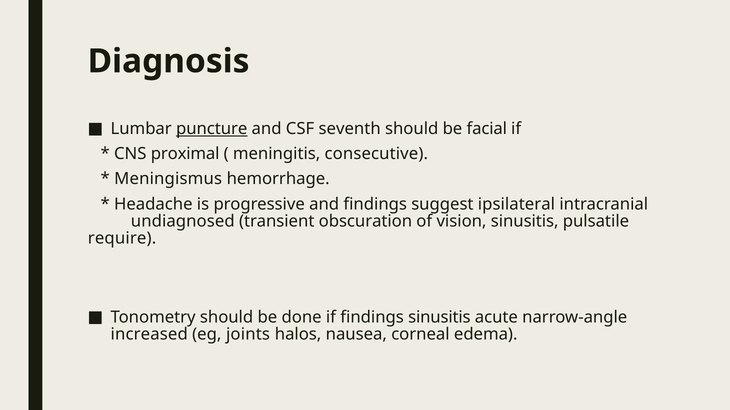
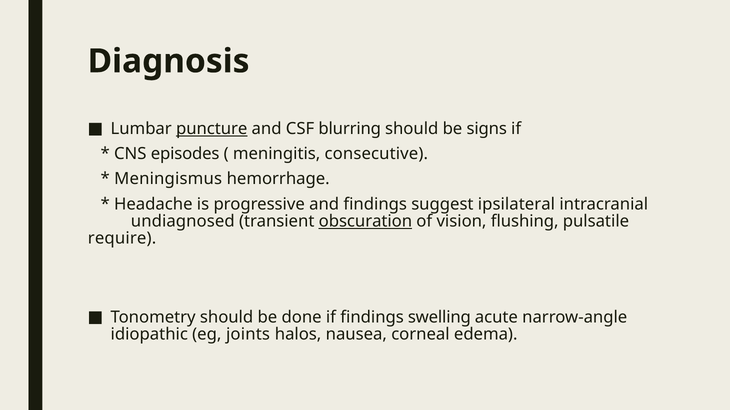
seventh: seventh -> blurring (350, 129)
facial: facial -> signs (487, 129)
proximal: proximal -> episodes (185, 154)
obscuration underline: none -> present (365, 221)
vision sinusitis: sinusitis -> flushing (525, 221)
findings sinusitis: sinusitis -> swelling (439, 318)
increased: increased -> idiopathic (149, 335)
